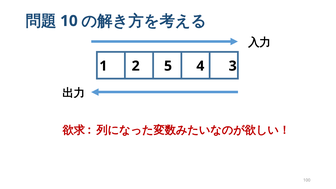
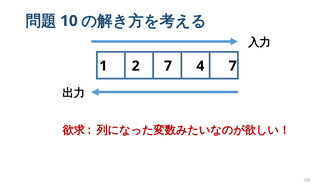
2 5: 5 -> 7 (168, 66)
4 3: 3 -> 7 (233, 66)
